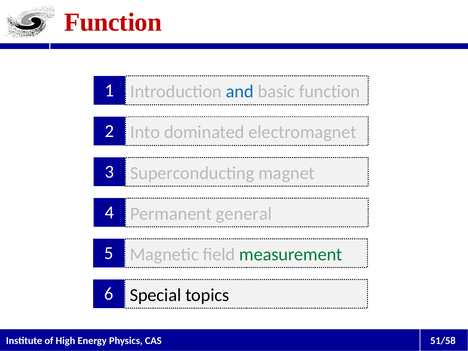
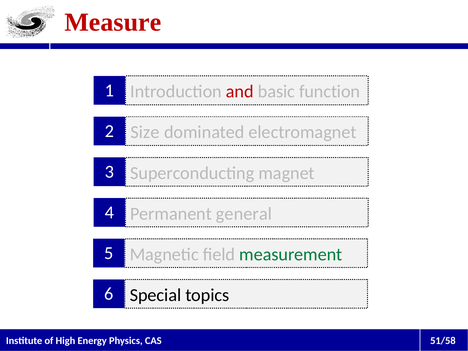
Function: Function -> Measure (113, 22)
and colour: blue -> red (240, 92)
Into: Into -> Size (145, 132)
